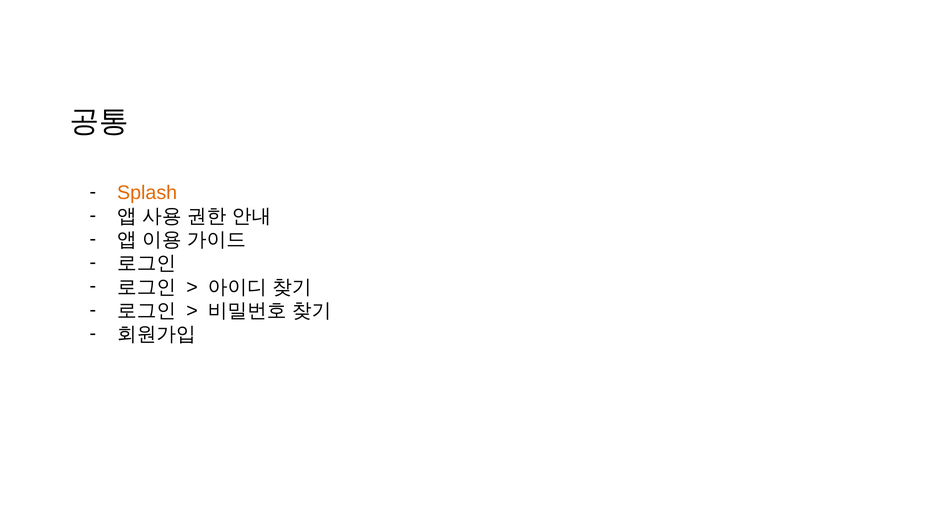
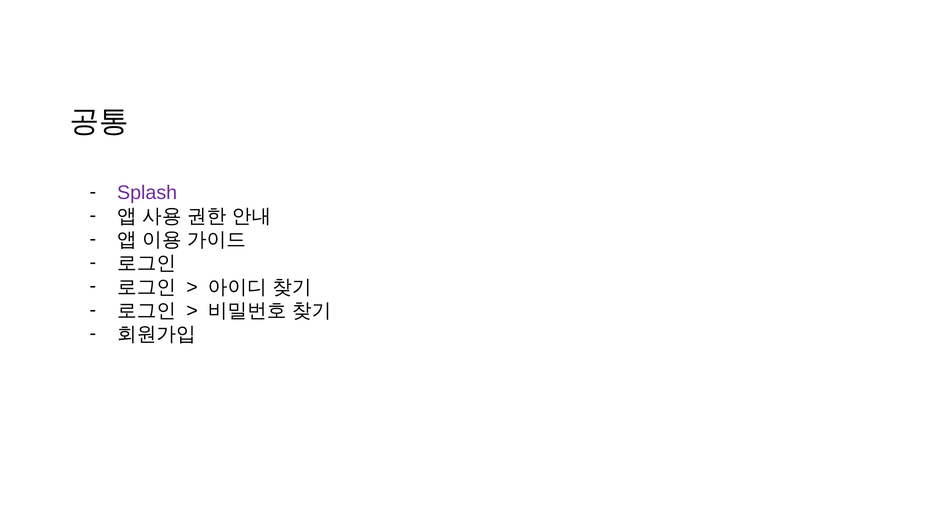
Splash colour: orange -> purple (147, 193)
